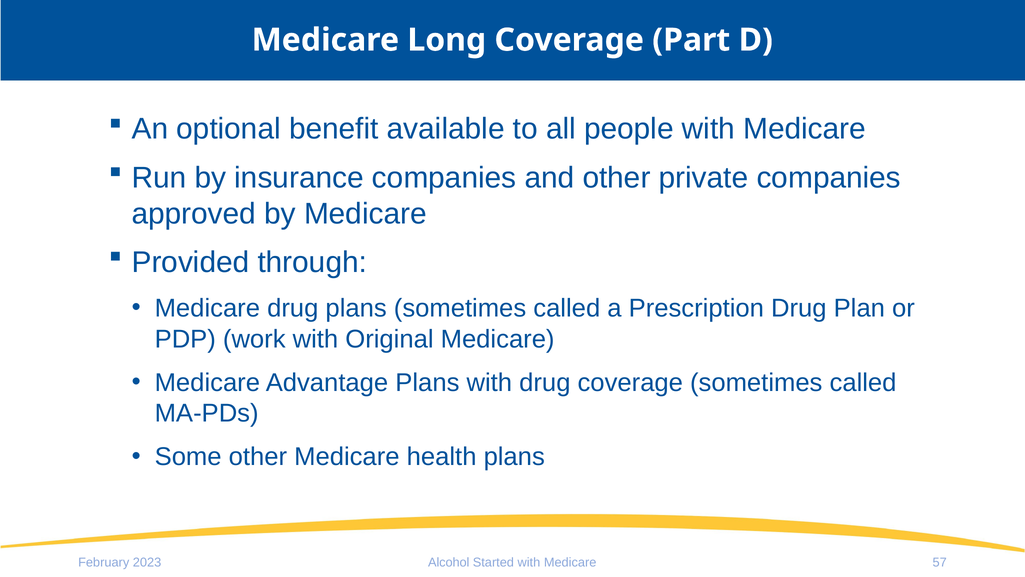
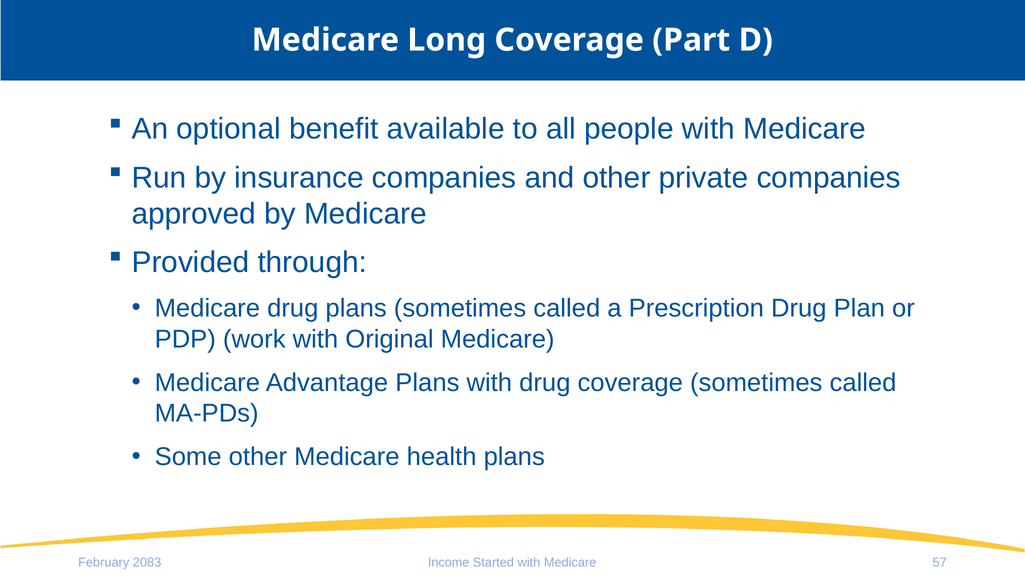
2023: 2023 -> 2083 (147, 562)
Alcohol: Alcohol -> Income (449, 562)
